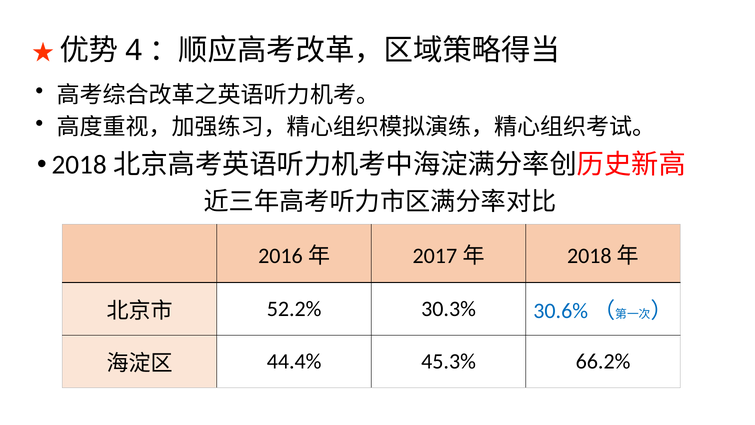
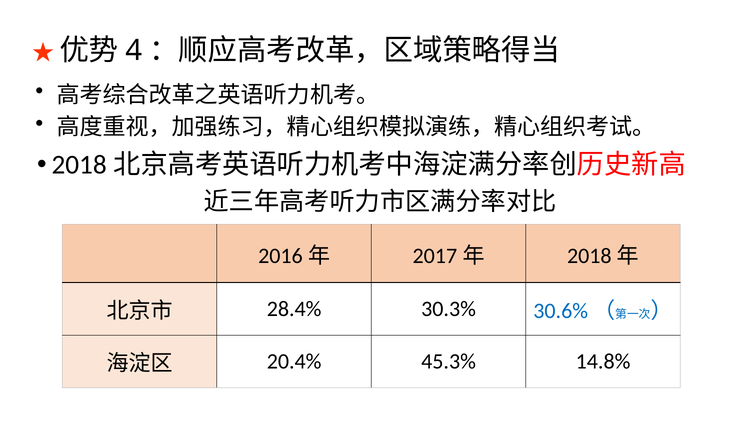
52.2%: 52.2% -> 28.4% (294, 309)
44.4%: 44.4% -> 20.4% (294, 361)
66.2%: 66.2% -> 14.8% (603, 361)
